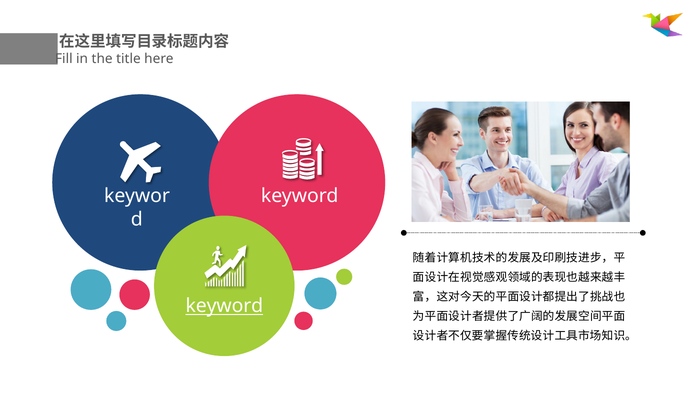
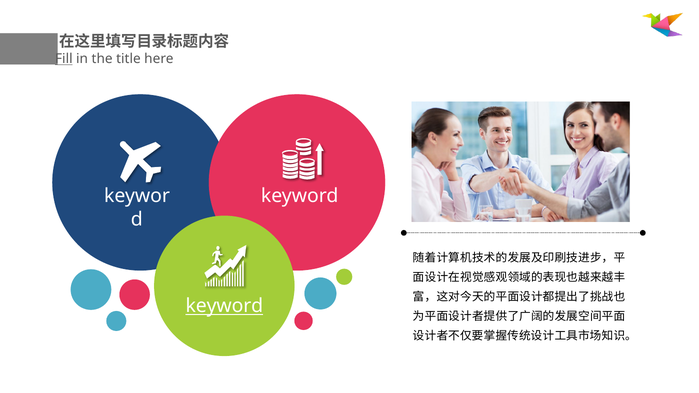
Fill underline: none -> present (64, 59)
